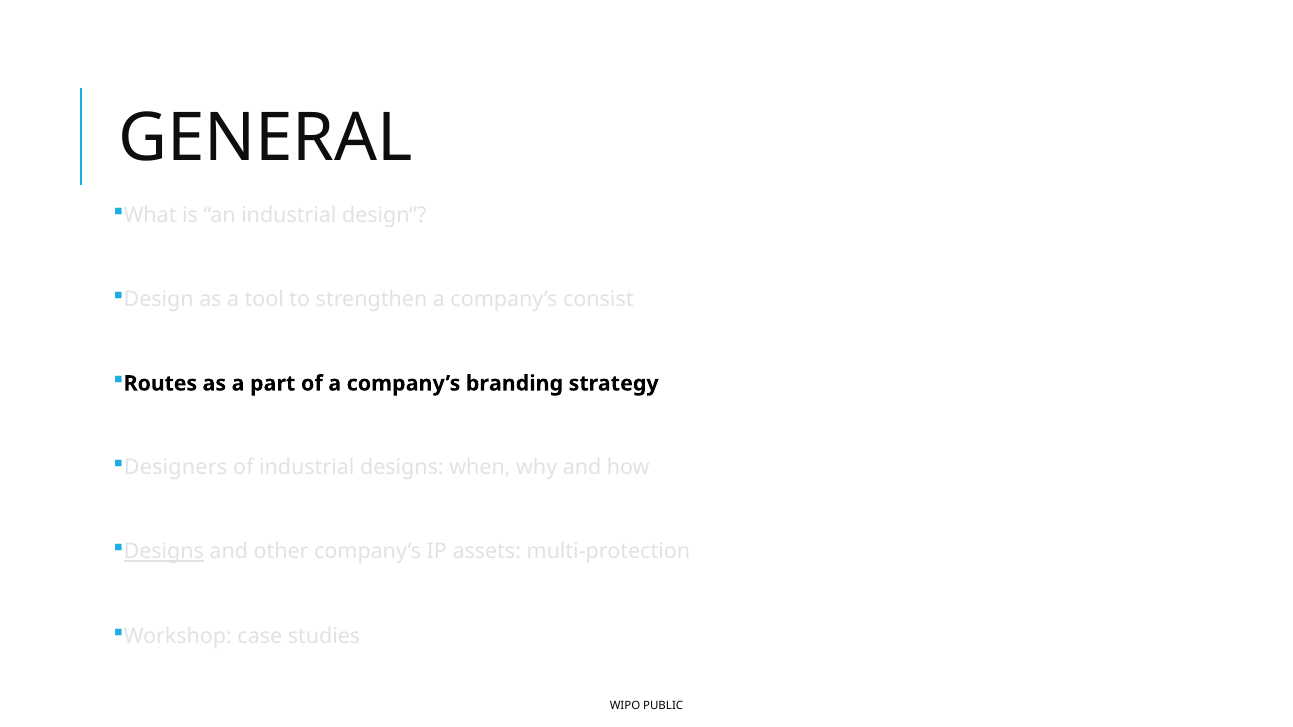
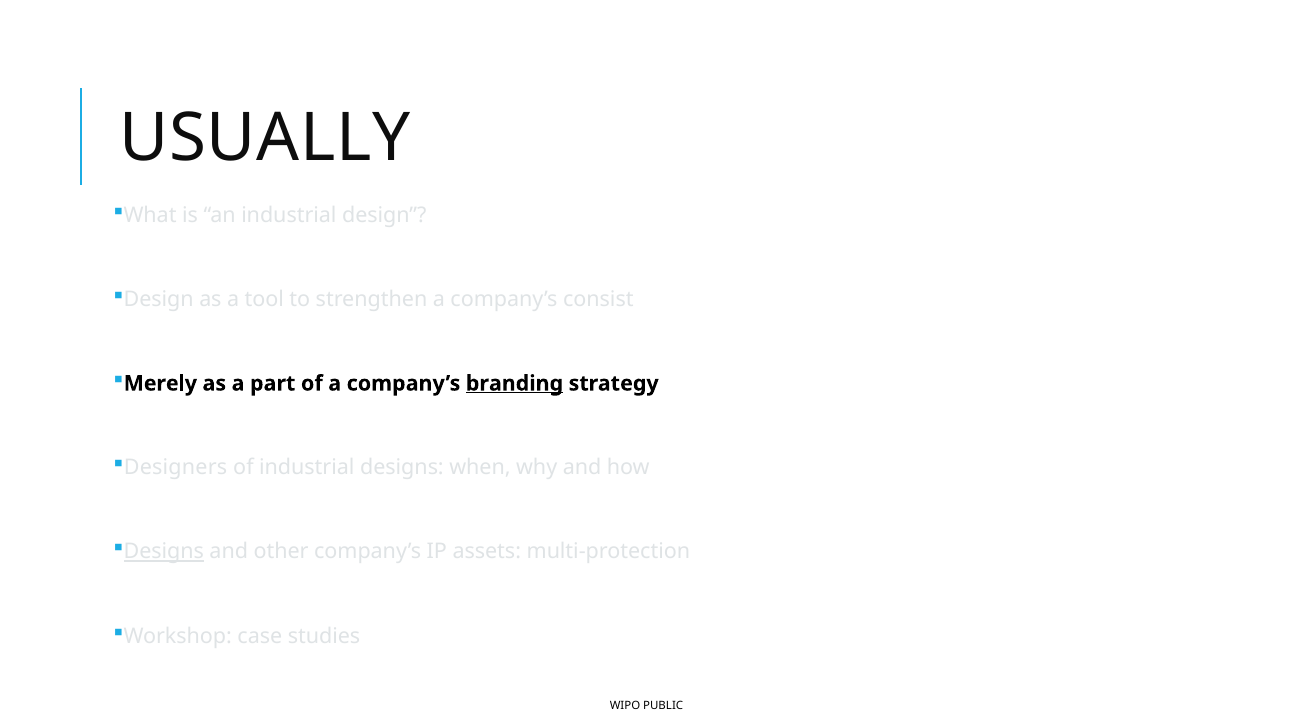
GENERAL: GENERAL -> USUALLY (265, 139)
Routes: Routes -> Merely (160, 384)
branding underline: none -> present (514, 384)
